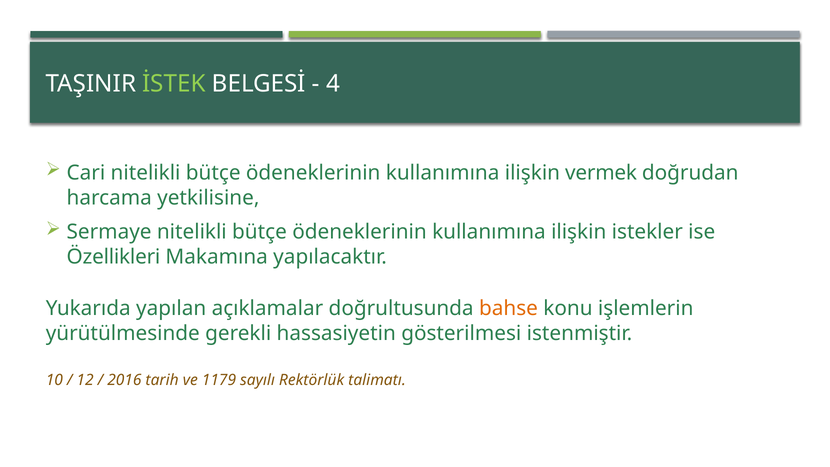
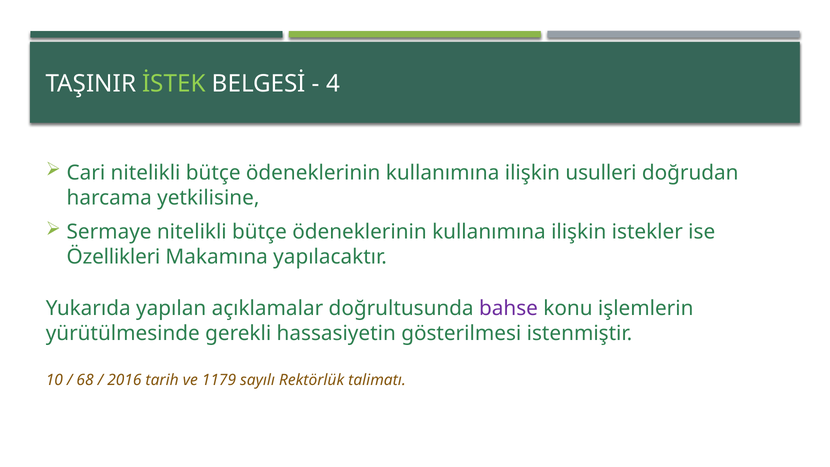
vermek: vermek -> usulleri (601, 173)
bahse colour: orange -> purple (509, 308)
12: 12 -> 68 (85, 380)
